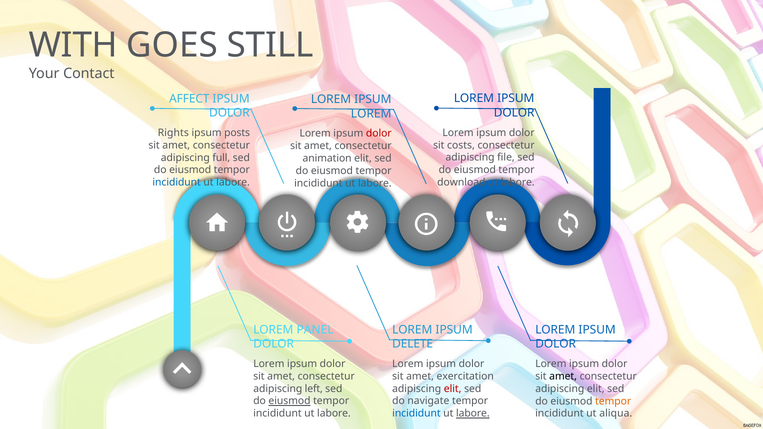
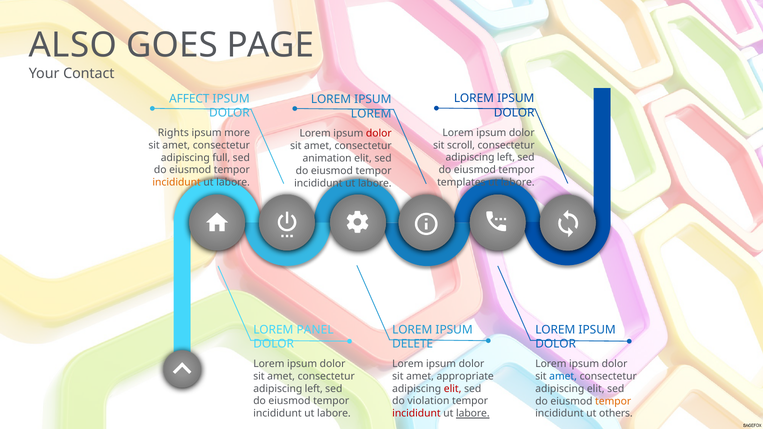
WITH: WITH -> ALSO (73, 45)
STILL: STILL -> PAGE (270, 45)
posts: posts -> more (237, 133)
costs: costs -> scroll (461, 145)
file: file -> left (506, 158)
incididunt colour: blue -> orange (177, 182)
download: download -> templates (461, 182)
exercitation: exercitation -> appropriate (465, 376)
amet colour: black -> blue (563, 376)
eiusmod underline: present -> none (290, 401)
navigate: navigate -> violation (428, 401)
incididunt colour: blue -> red (416, 414)
aliqua: aliqua -> others (616, 414)
